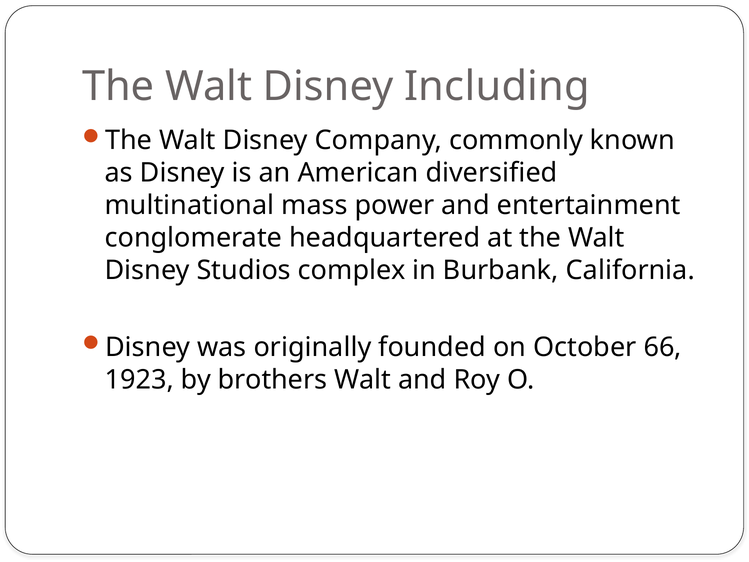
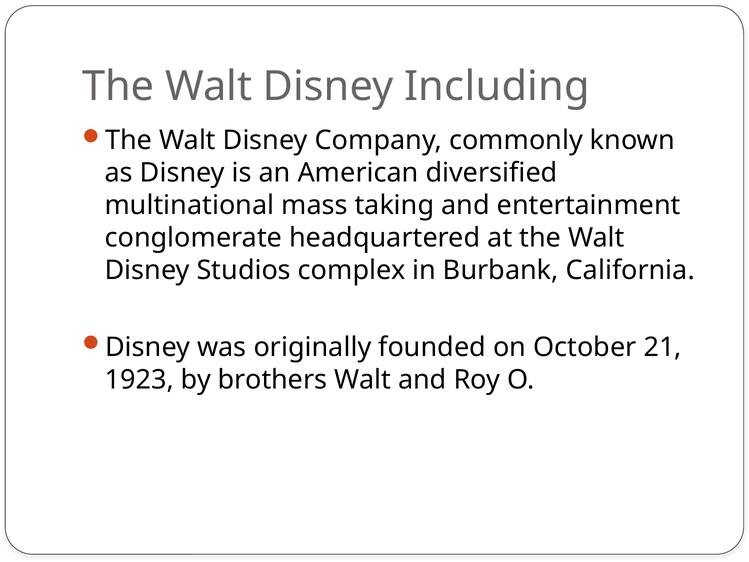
power: power -> taking (394, 205)
66: 66 -> 21 (663, 347)
